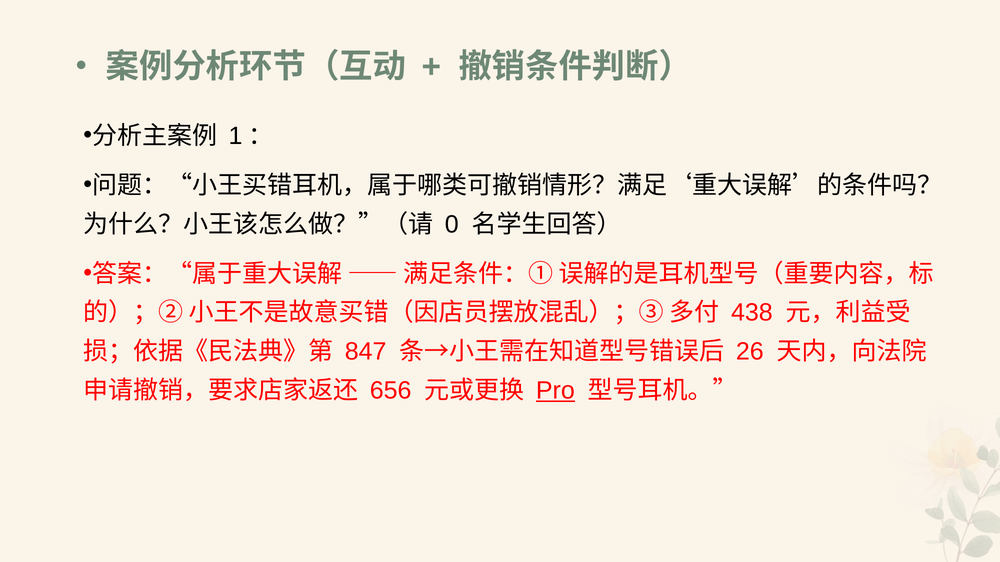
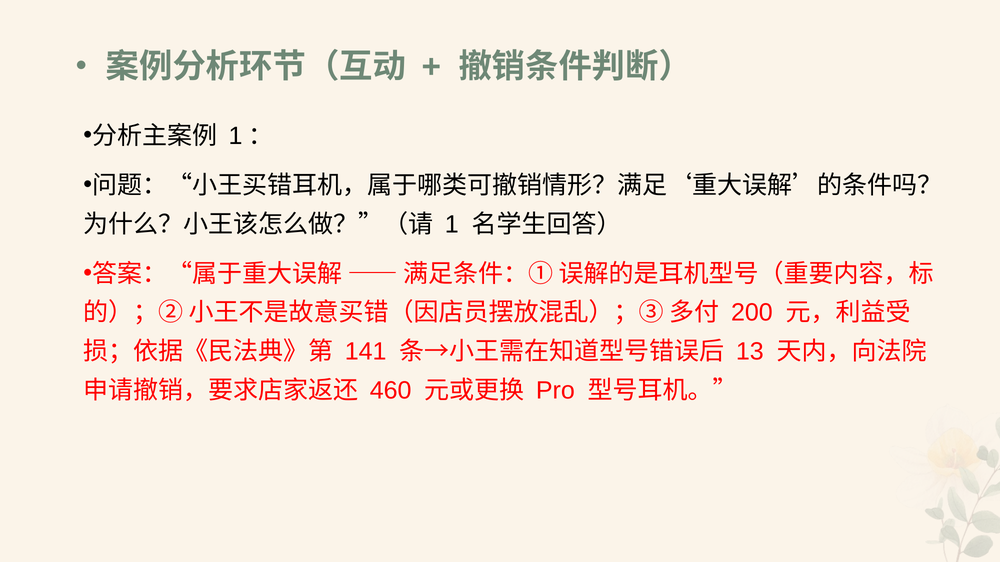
0: 0 -> 1 (452, 225)
438: 438 -> 200 (752, 313)
847: 847 -> 141 (366, 352)
26: 26 -> 13 (750, 352)
656: 656 -> 460 (391, 391)
Pro underline: present -> none (555, 391)
